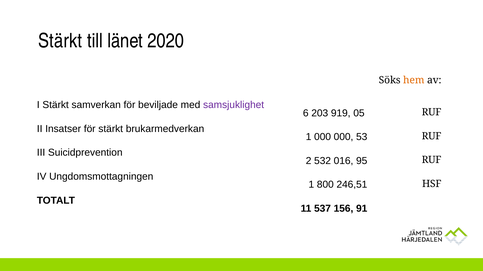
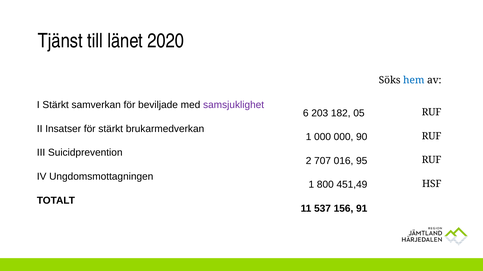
Stärkt: Stärkt -> Tjänst (60, 41)
hem colour: orange -> blue (414, 80)
919: 919 -> 182 (341, 113)
53: 53 -> 90 (362, 137)
532: 532 -> 707 (323, 161)
246,51: 246,51 -> 451,49 (352, 185)
